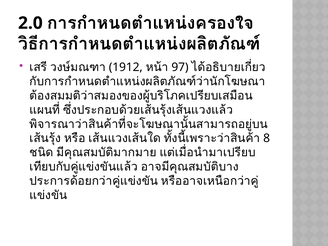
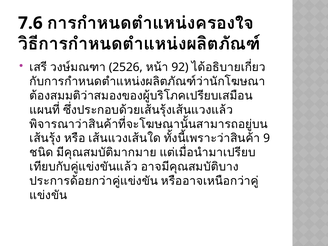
2.0: 2.0 -> 7.6 (30, 23)
1912: 1912 -> 2526 (126, 67)
97: 97 -> 92 (180, 67)
8: 8 -> 9 (267, 138)
